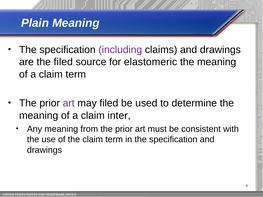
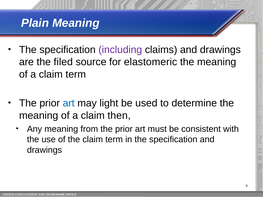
art colour: purple -> blue (69, 103)
may filed: filed -> light (109, 103)
inter: inter -> then (119, 116)
